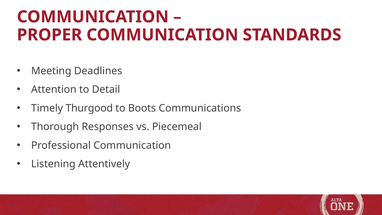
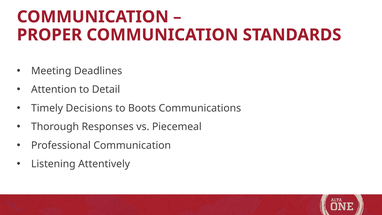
Thurgood: Thurgood -> Decisions (89, 108)
